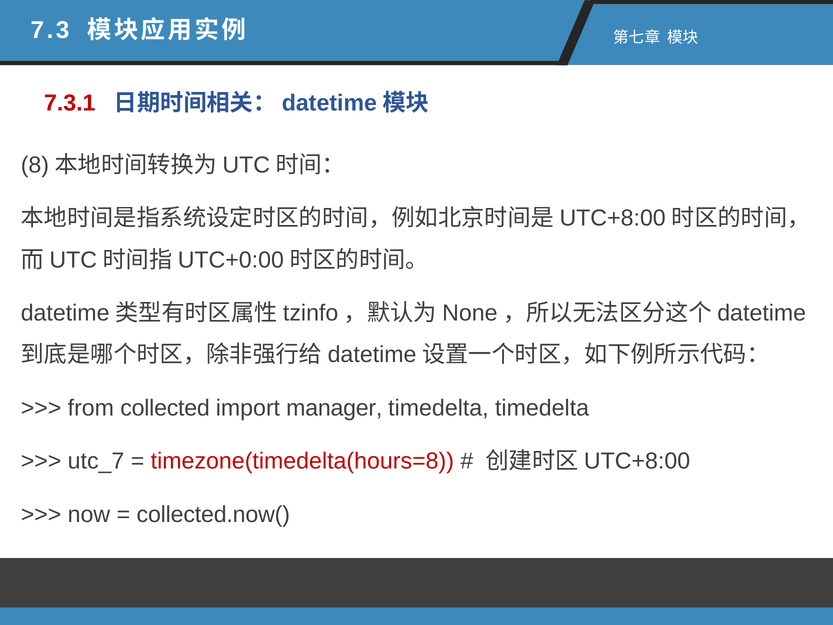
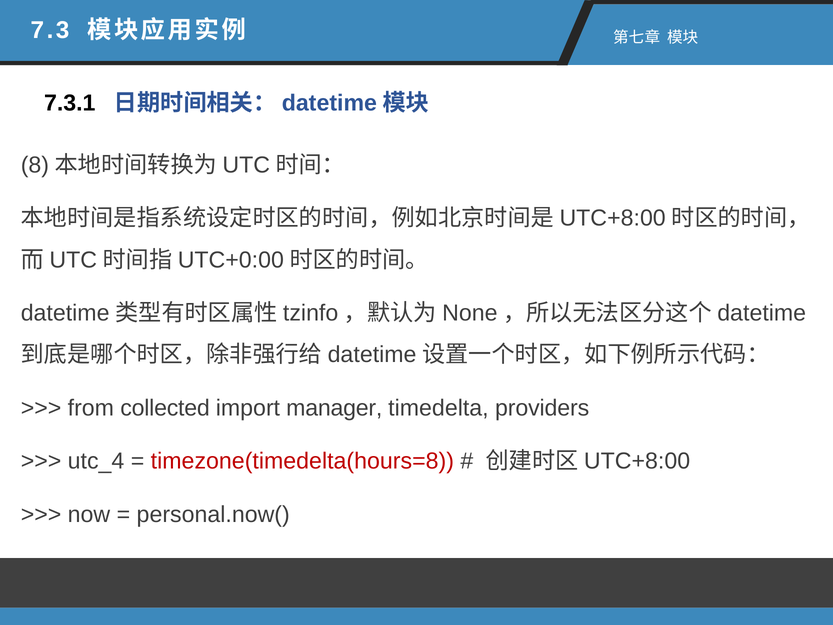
7.3.1 colour: red -> black (70, 103)
timedelta timedelta: timedelta -> providers (542, 408)
utc_7: utc_7 -> utc_4 (96, 461)
collected.now(: collected.now( -> personal.now( (213, 514)
